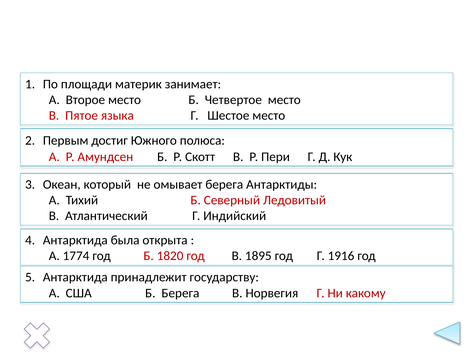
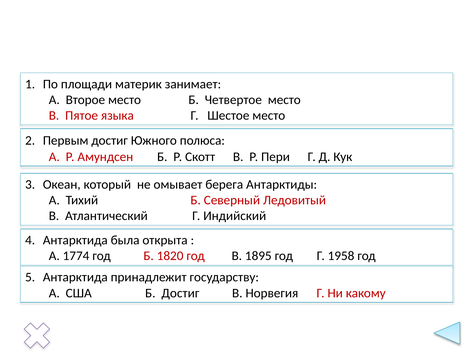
1916: 1916 -> 1958 (341, 256)
Б Берега: Берега -> Достиг (180, 294)
